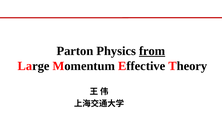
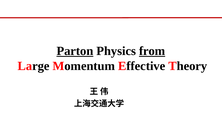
Parton underline: none -> present (75, 51)
